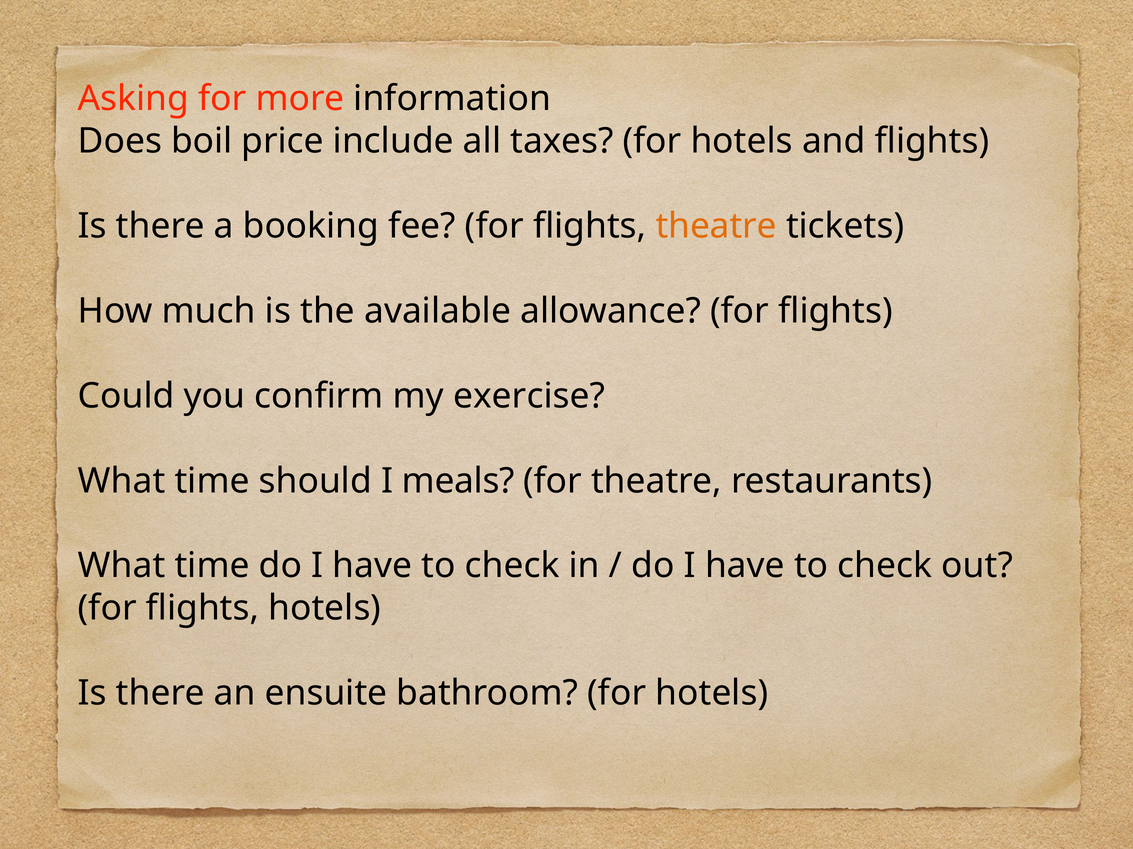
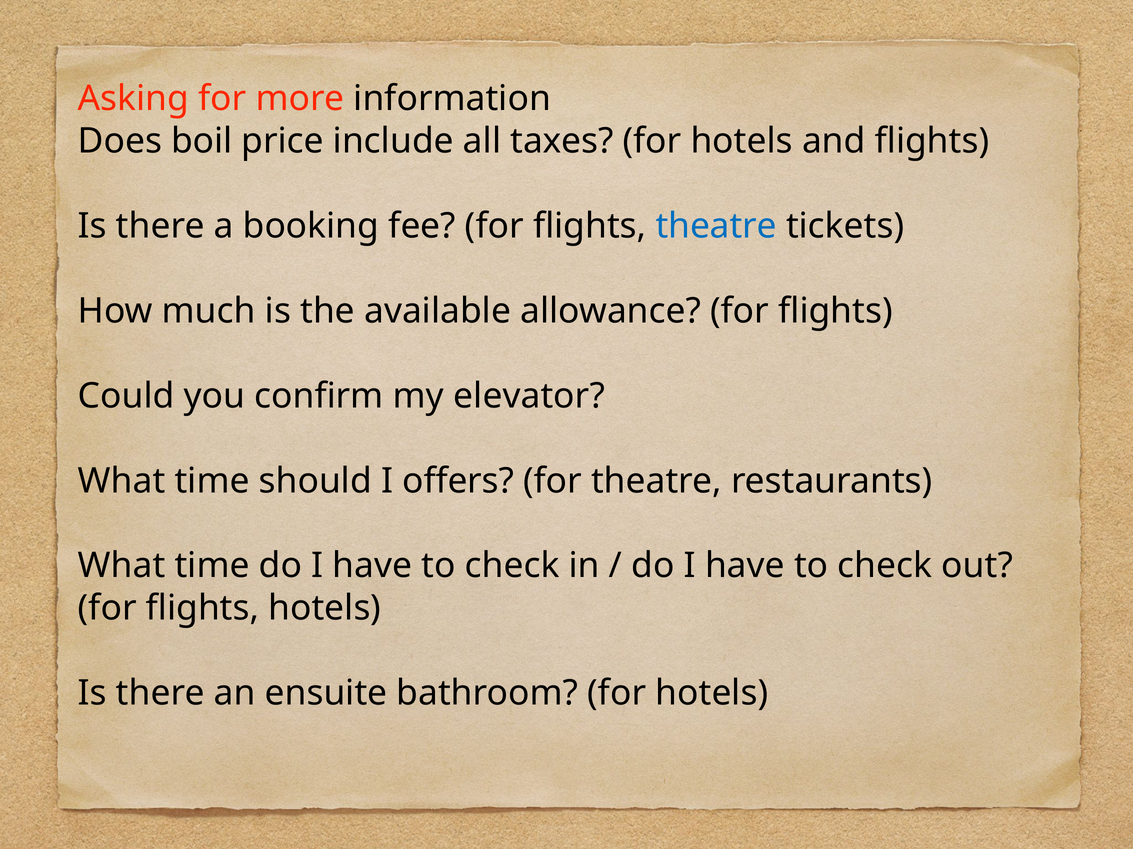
theatre colour: orange -> blue (716, 226)
exercise: exercise -> elevator (529, 396)
meals: meals -> offers (458, 481)
